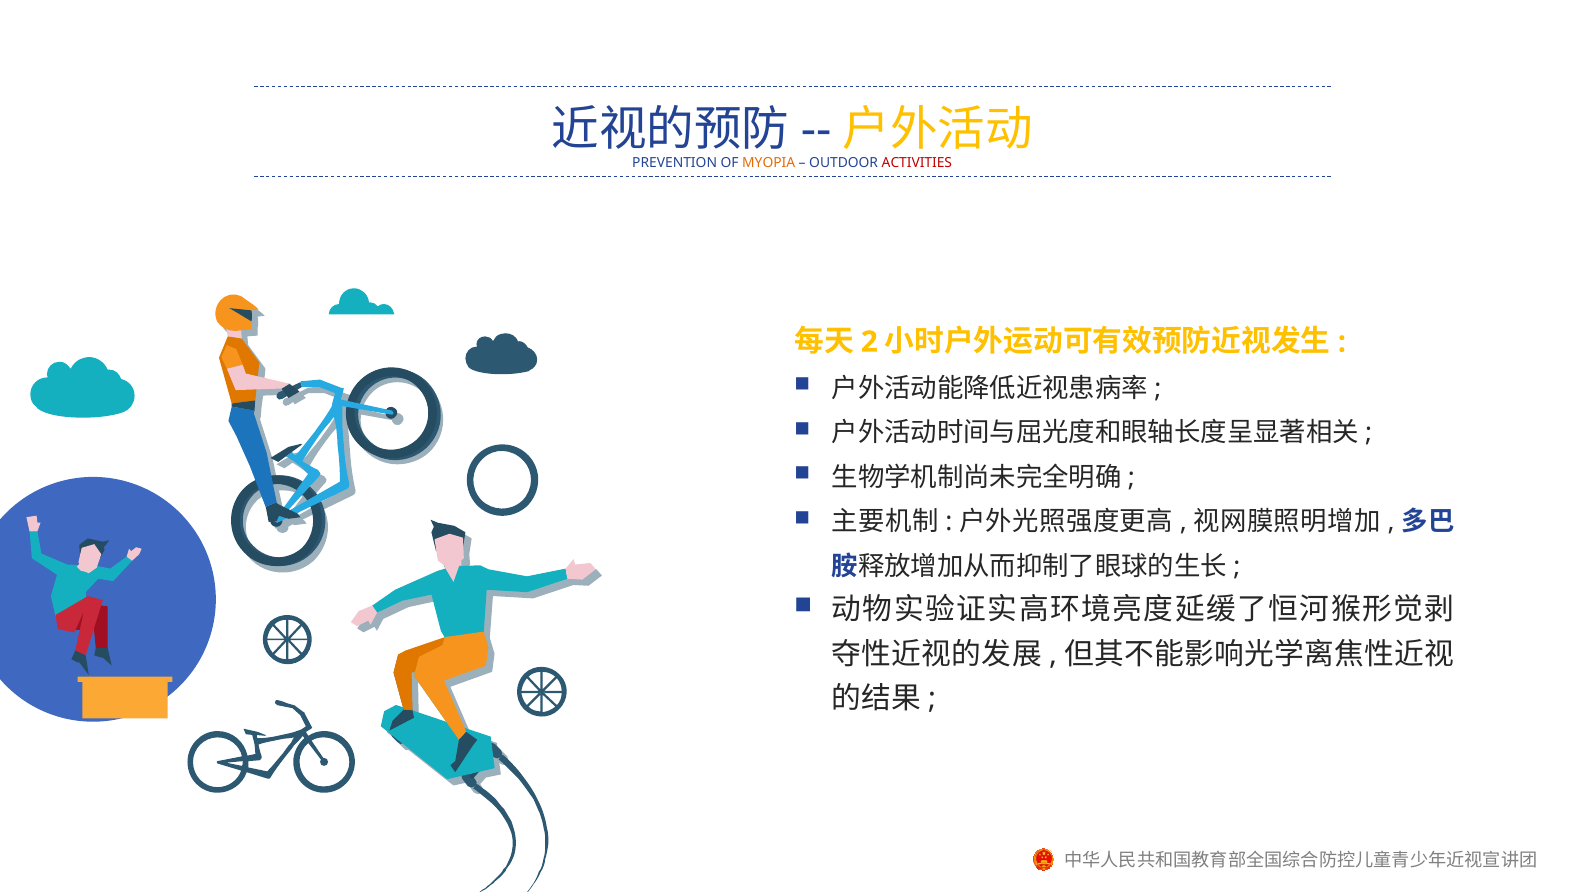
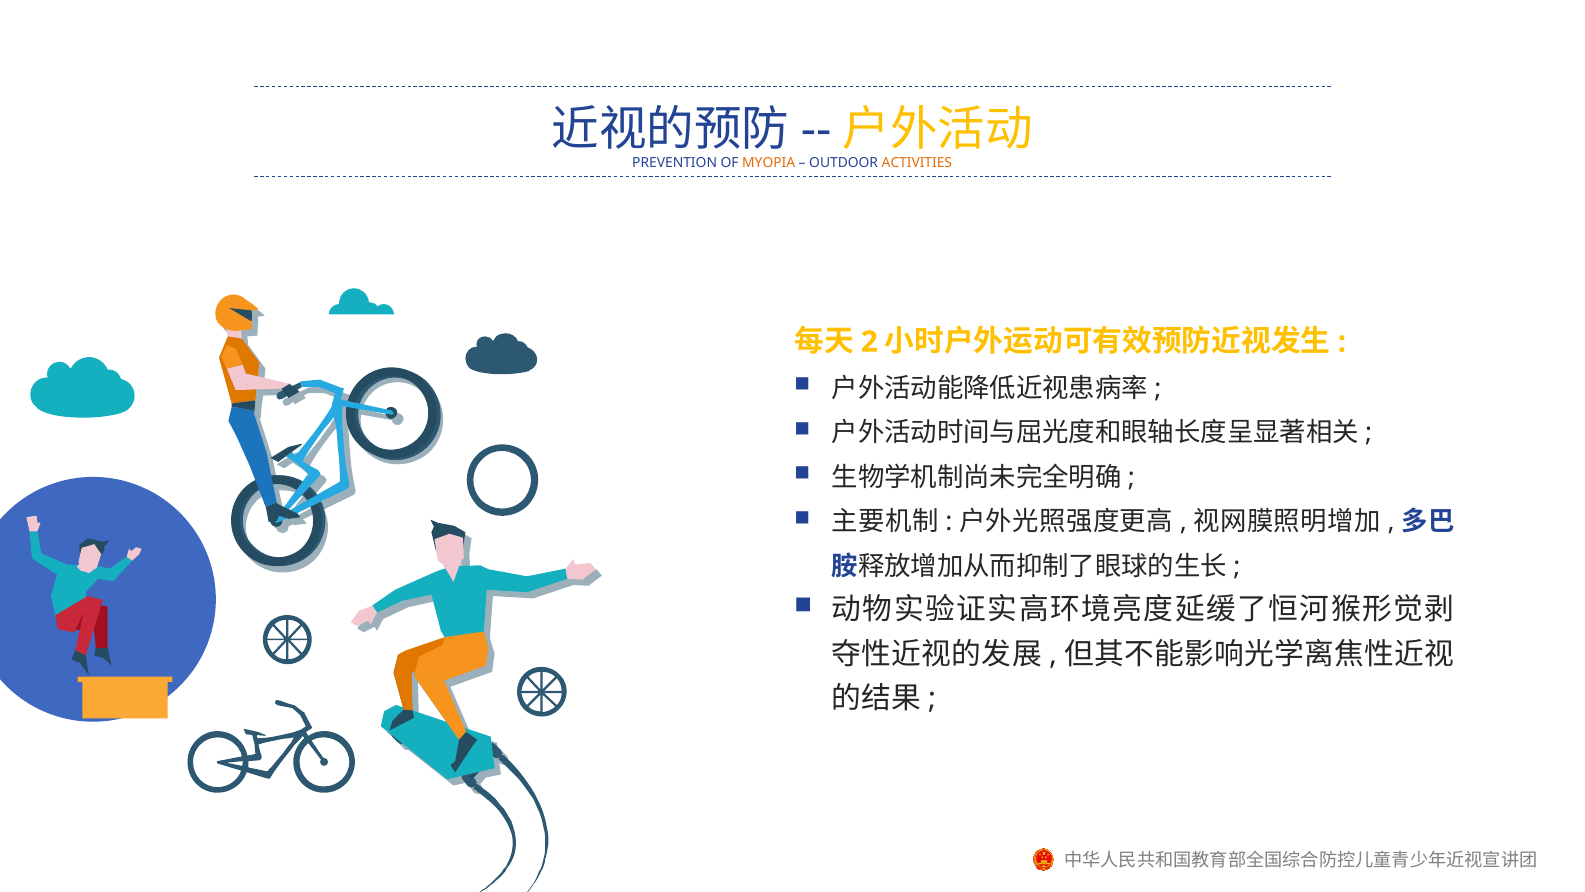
ACTIVITIES colour: red -> orange (917, 162)
